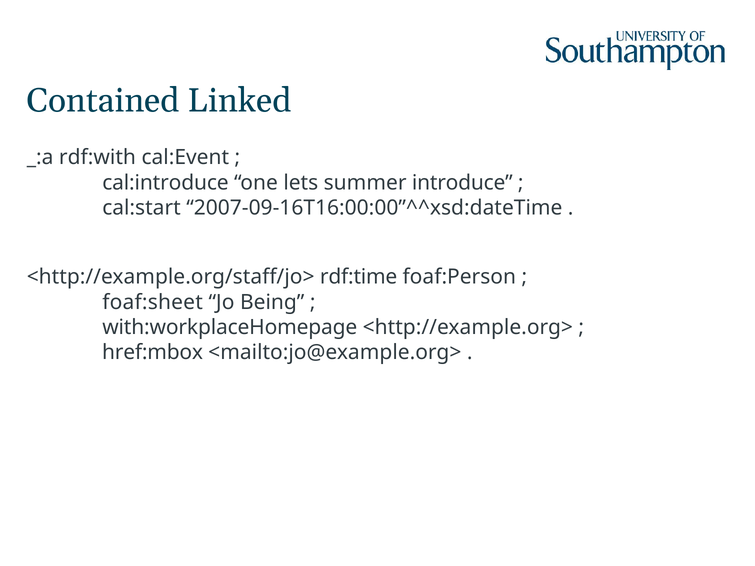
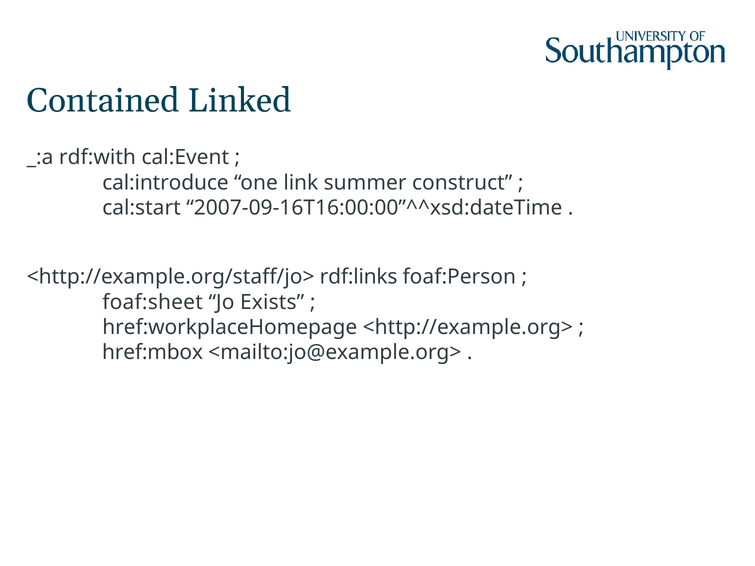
lets: lets -> link (301, 183)
introduce: introduce -> construct (462, 183)
rdf:time: rdf:time -> rdf:links (359, 277)
Being: Being -> Exists (272, 302)
with:workplaceHomepage: with:workplaceHomepage -> href:workplaceHomepage (230, 327)
